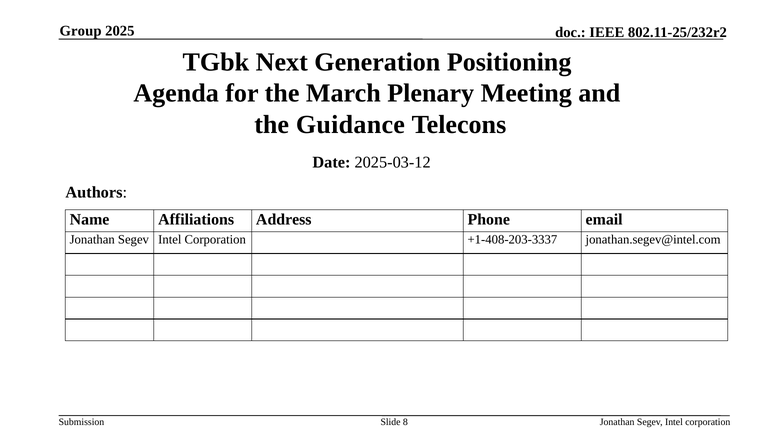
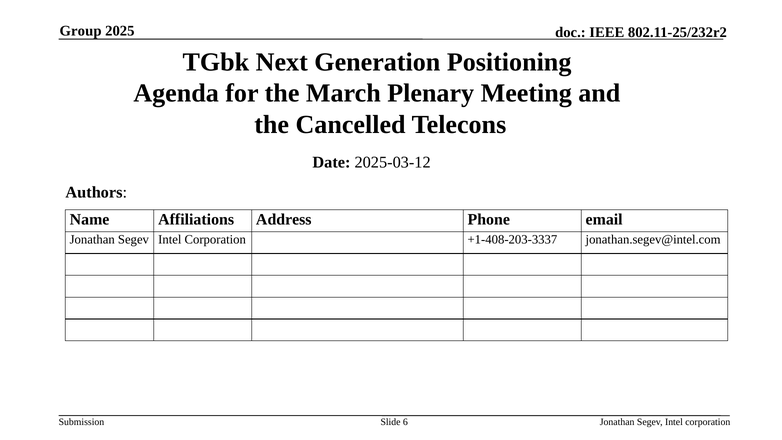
Guidance: Guidance -> Cancelled (351, 125)
8: 8 -> 6 (405, 422)
